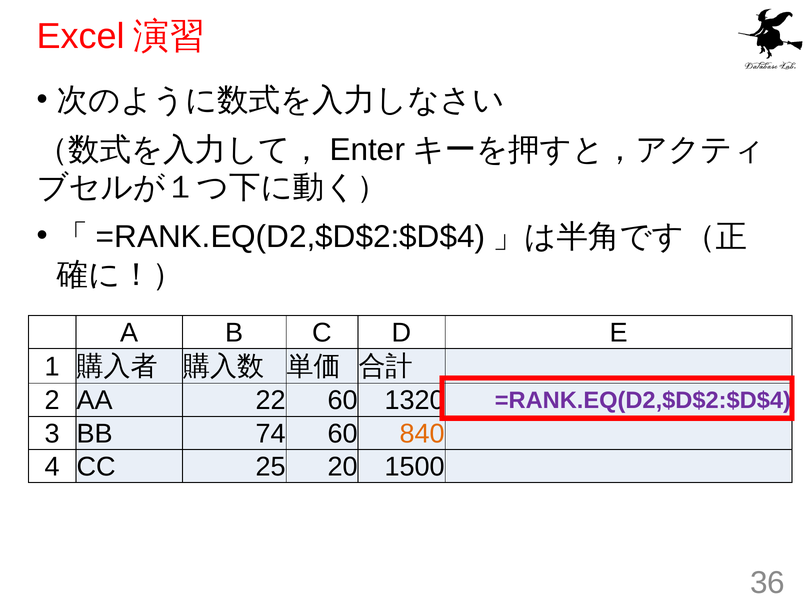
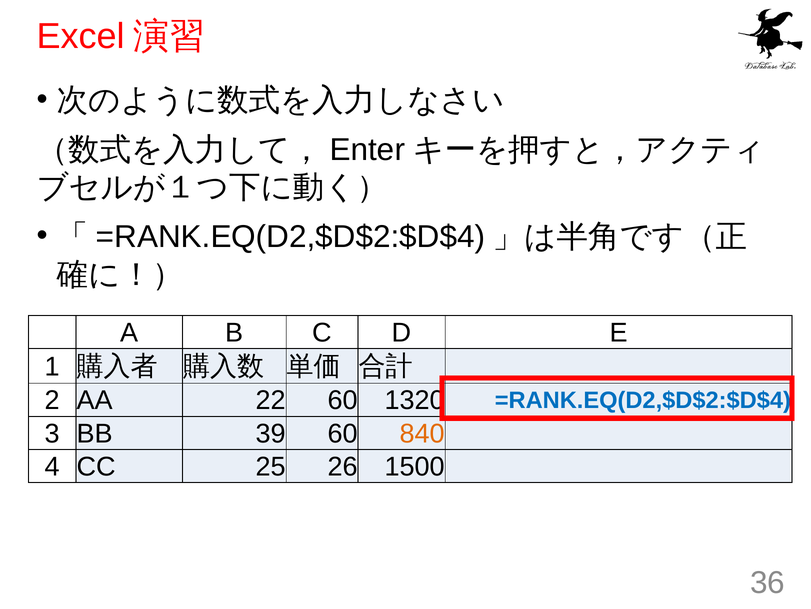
=RANK.EQ(D2,$D$2:$D$4 colour: purple -> blue (643, 400)
74: 74 -> 39 (271, 433)
20: 20 -> 26 (343, 466)
